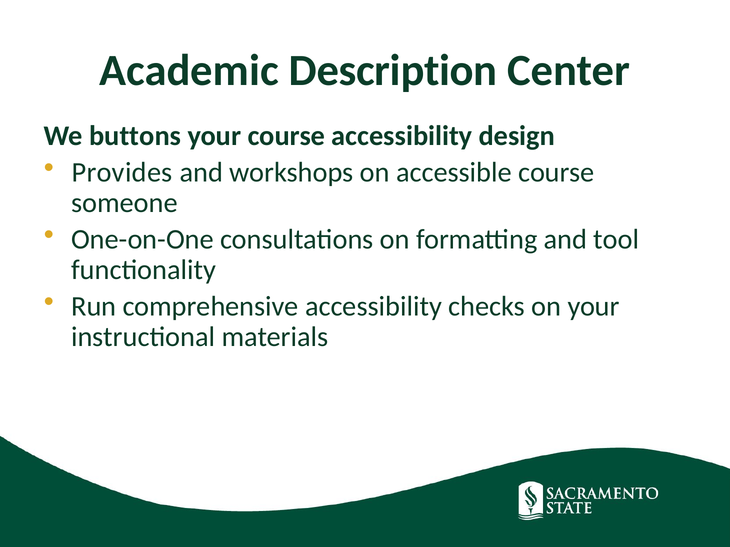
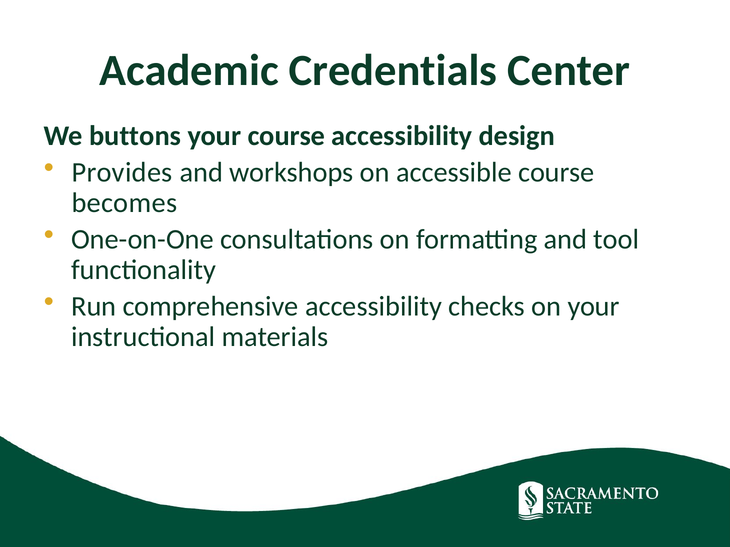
Description: Description -> Credentials (393, 71)
someone: someone -> becomes (124, 203)
